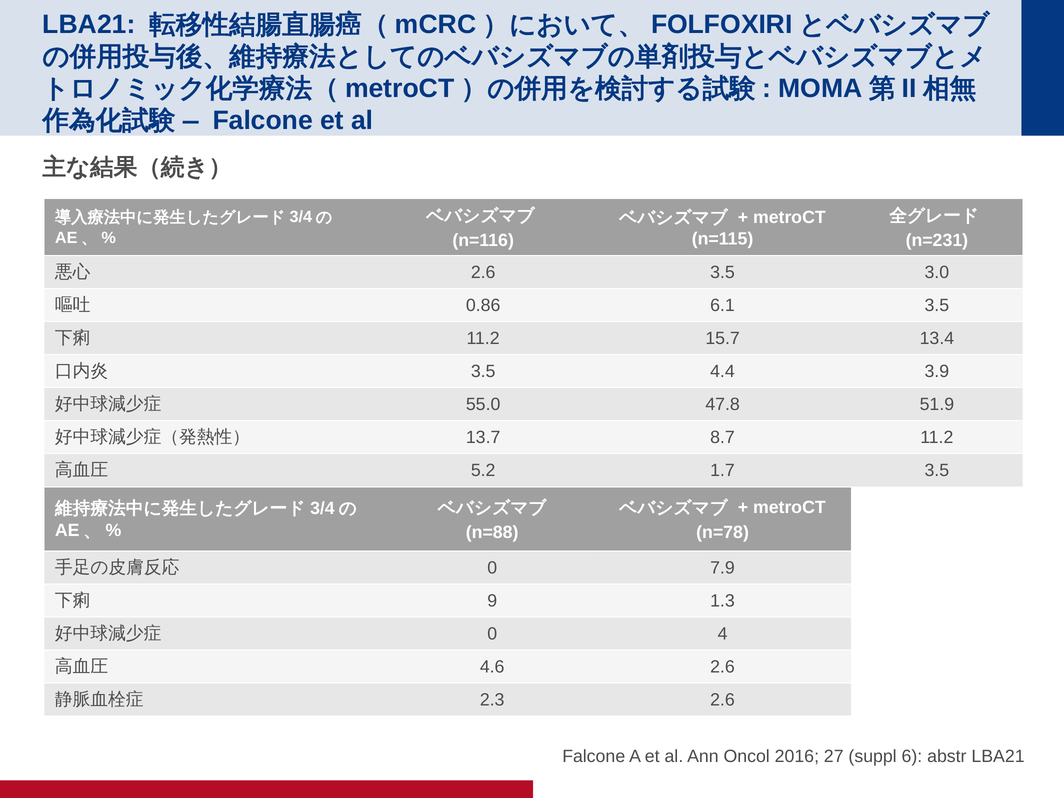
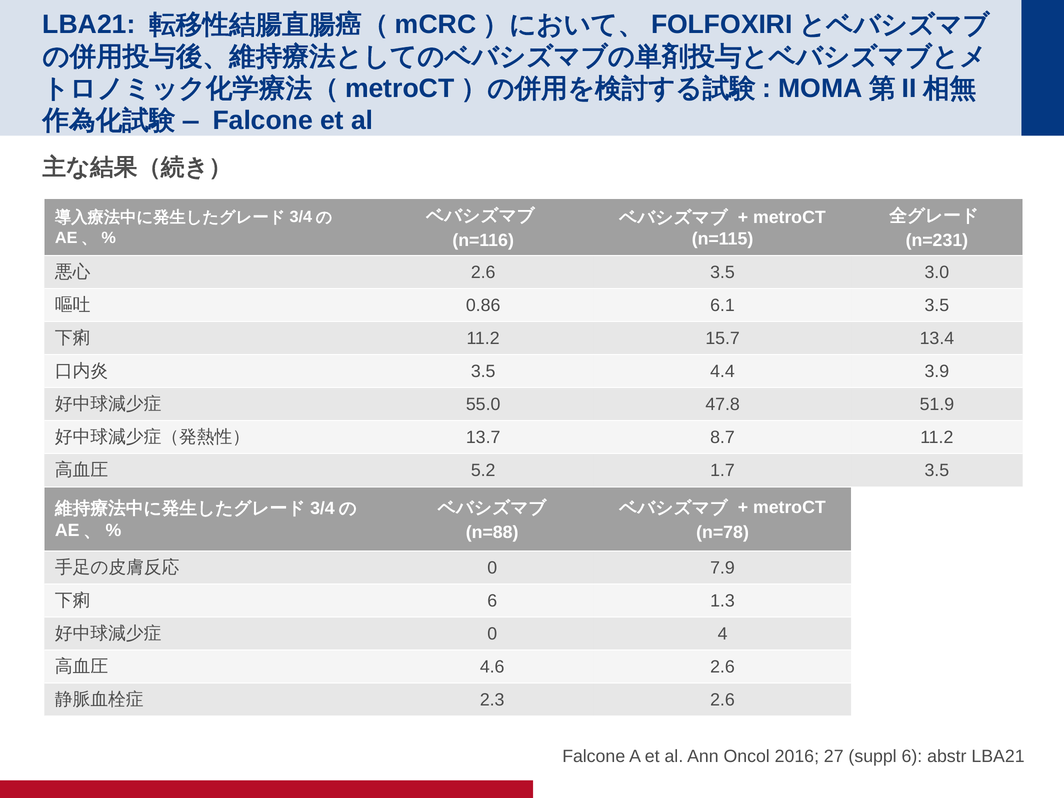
9: 9 -> 6 (492, 601)
